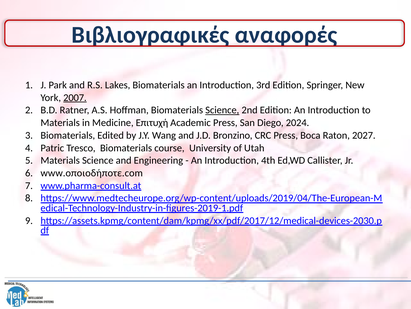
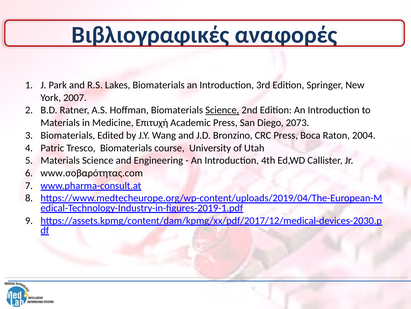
2007 underline: present -> none (75, 97)
2024: 2024 -> 2073 (298, 123)
2027: 2027 -> 2004 (364, 135)
www.οποιοδήποτε.com: www.οποιοδήποτε.com -> www.σοβαρότητας.com (92, 173)
